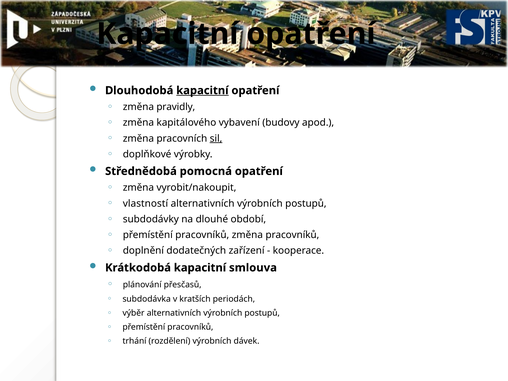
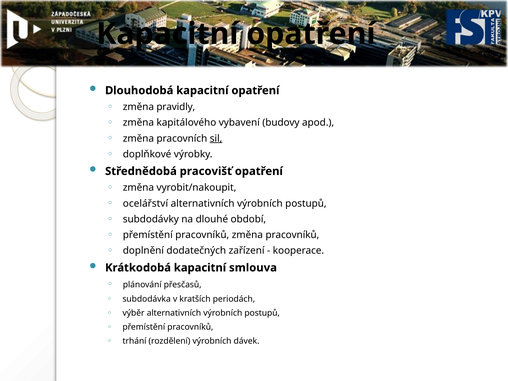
kapacitní underline: present -> none (202, 90)
pomocná: pomocná -> pracovišť (206, 171)
vlastností: vlastností -> ocelářství (145, 203)
